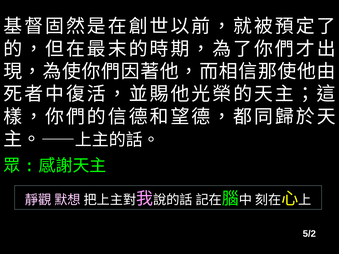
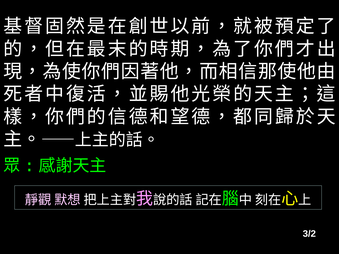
5/2: 5/2 -> 3/2 (309, 234)
